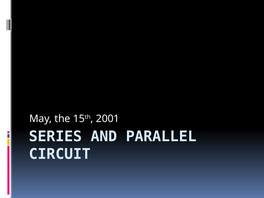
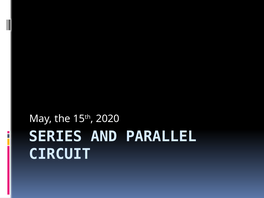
2001: 2001 -> 2020 (108, 119)
